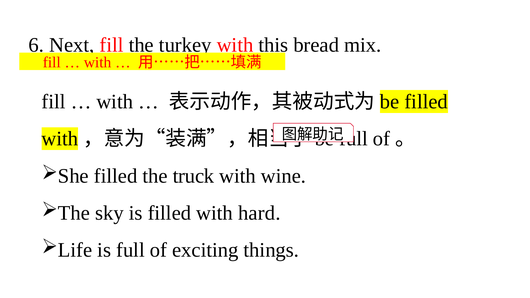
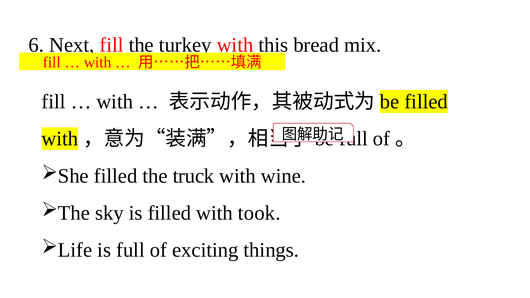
hard: hard -> took (259, 213)
